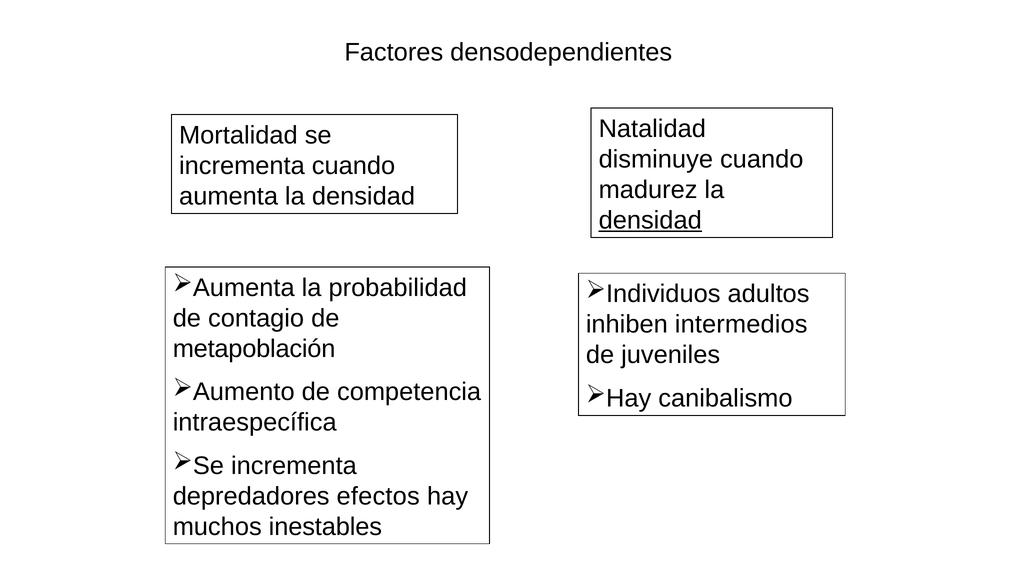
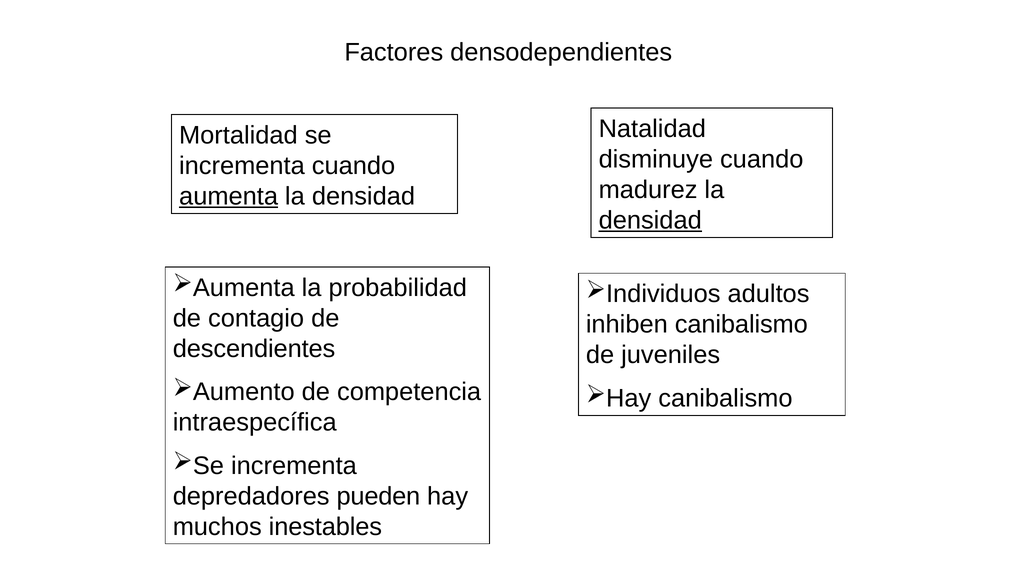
aumenta underline: none -> present (229, 196)
inhiben intermedios: intermedios -> canibalismo (741, 325)
metapoblación: metapoblación -> descendientes (254, 349)
efectos: efectos -> pueden (378, 496)
